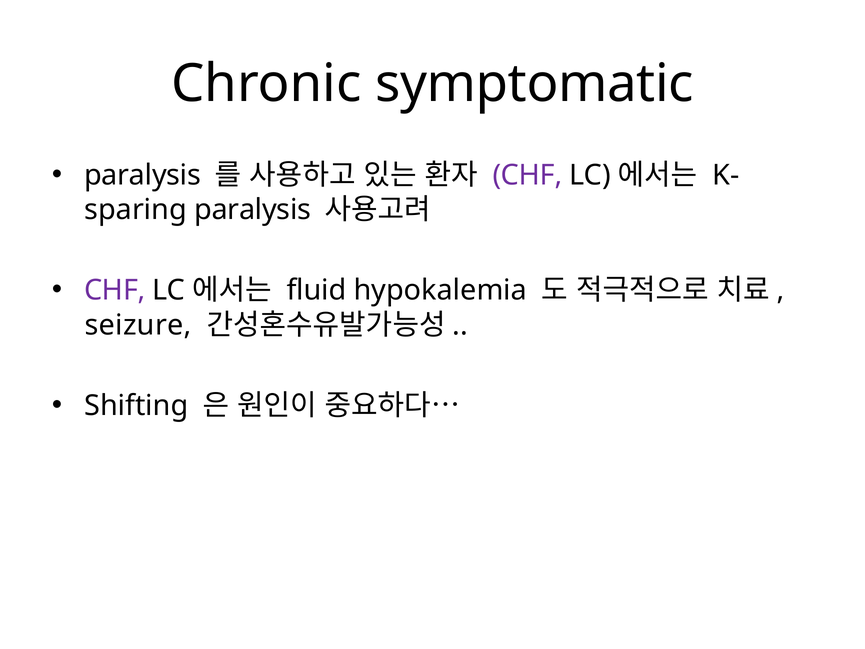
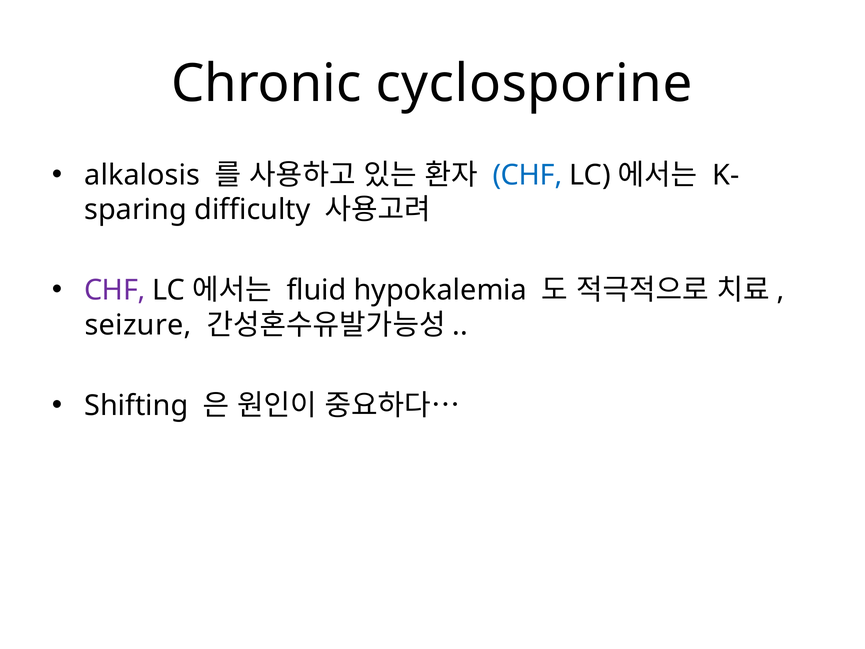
symptomatic: symptomatic -> cyclosporine (534, 84)
paralysis: paralysis -> alkalosis (142, 175)
CHF colour: purple -> blue (528, 175)
paralysis: paralysis -> difficulty (252, 210)
